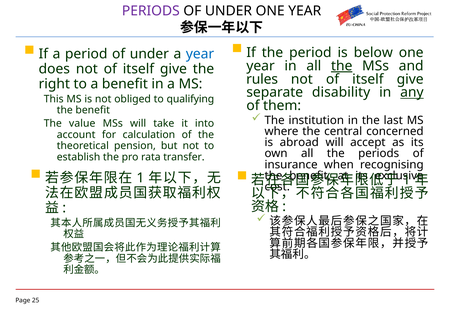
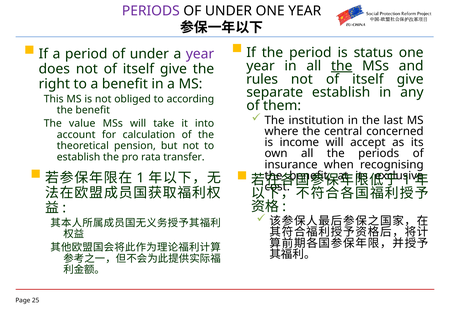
below: below -> status (373, 53)
year colour: blue -> purple (200, 54)
separate disability: disability -> establish (341, 93)
any underline: present -> none (412, 93)
qualifying: qualifying -> according (190, 99)
abroad: abroad -> income (299, 143)
